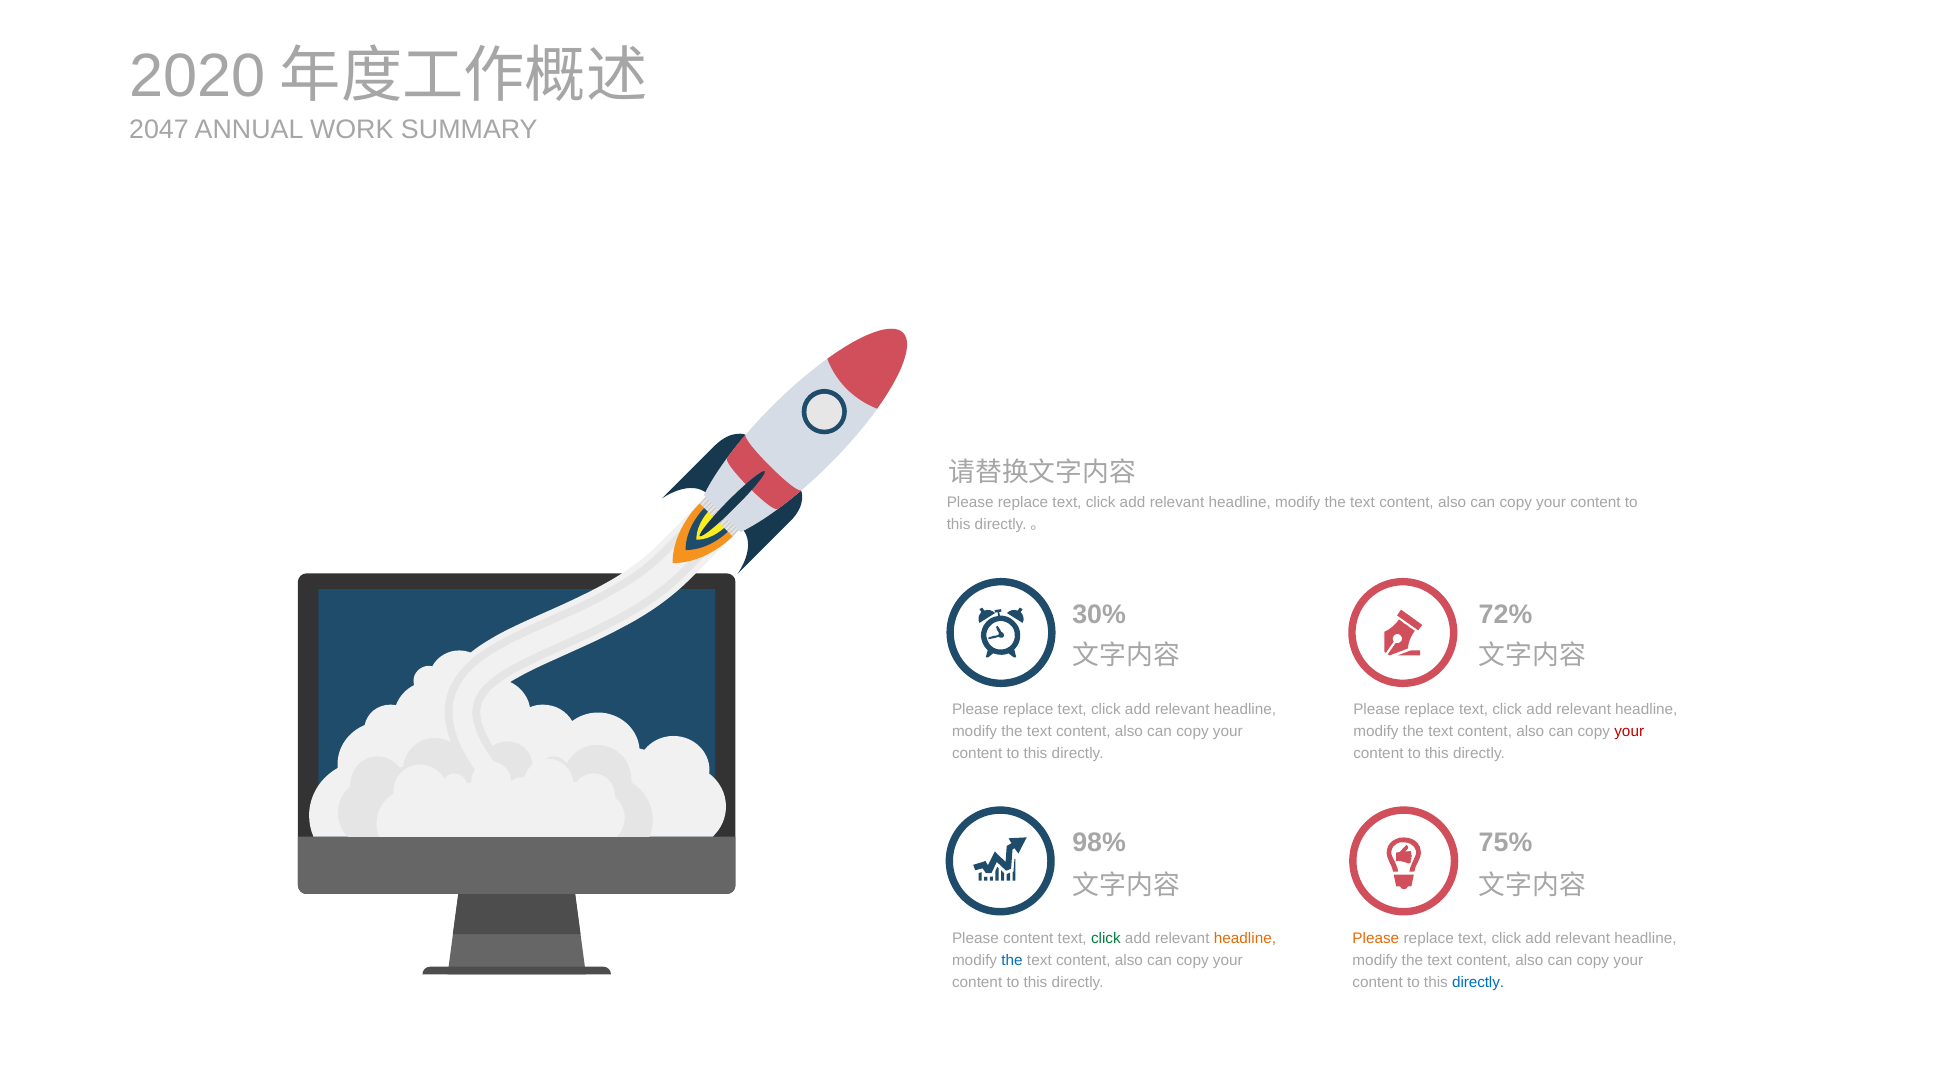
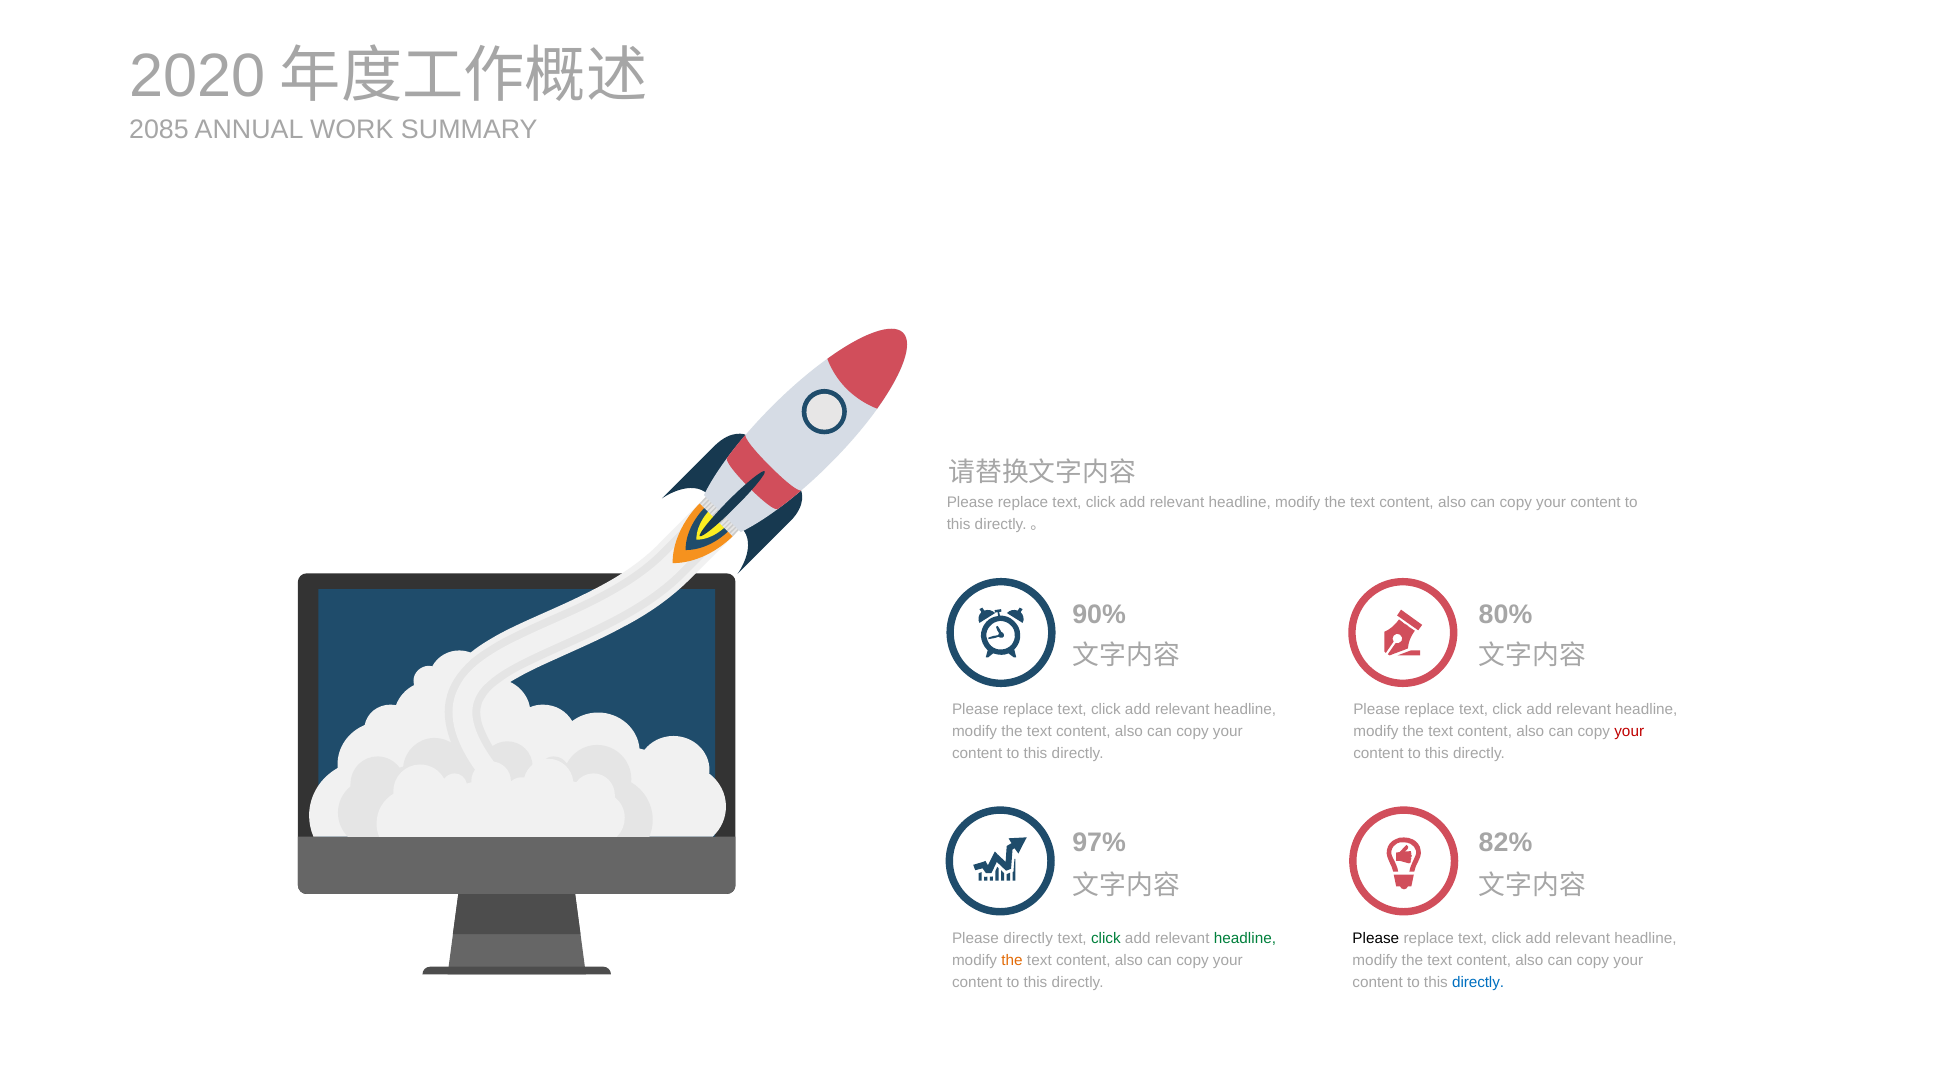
2047: 2047 -> 2085 (159, 130)
30%: 30% -> 90% (1099, 615)
72%: 72% -> 80% (1506, 615)
98%: 98% -> 97% (1099, 843)
75%: 75% -> 82% (1506, 843)
Please content: content -> directly (1028, 939)
headline colour: orange -> green (1245, 939)
Please colour: orange -> black (1376, 939)
the colour: blue -> orange (1012, 961)
